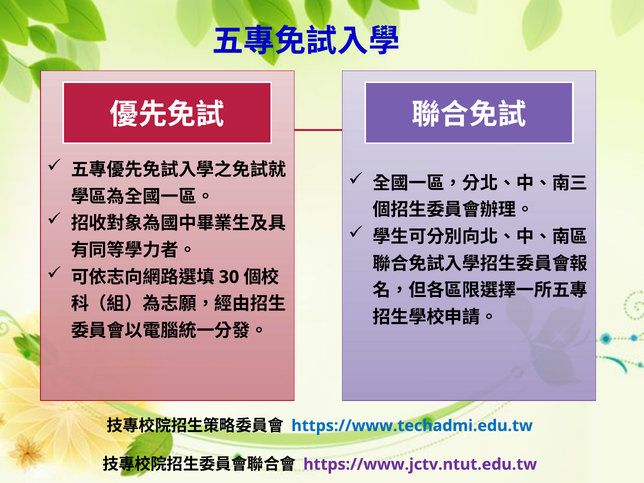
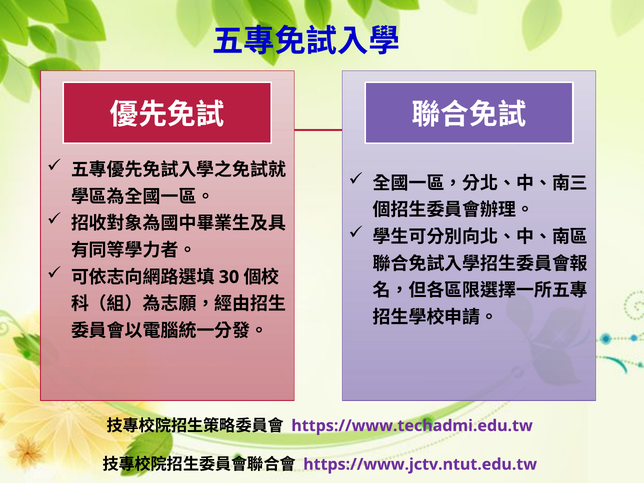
https://www.techadmi.edu.tw colour: blue -> purple (412, 426)
